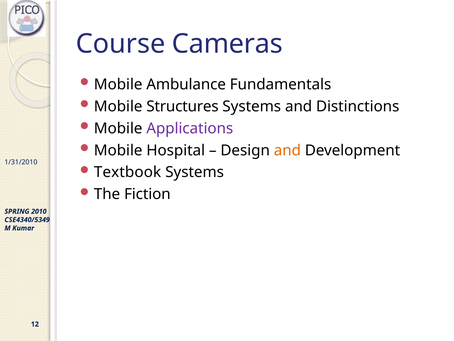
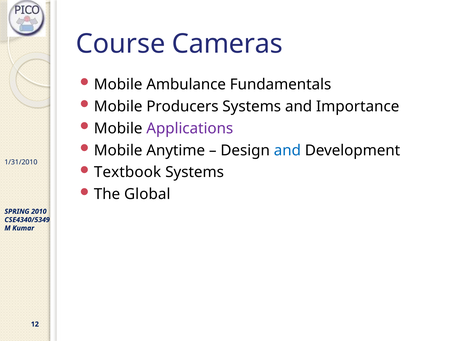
Structures: Structures -> Producers (182, 106)
Distinctions: Distinctions -> Importance (358, 106)
Hospital: Hospital -> Anytime (176, 150)
and colour: orange -> blue (287, 150)
Fiction: Fiction -> Global (147, 194)
